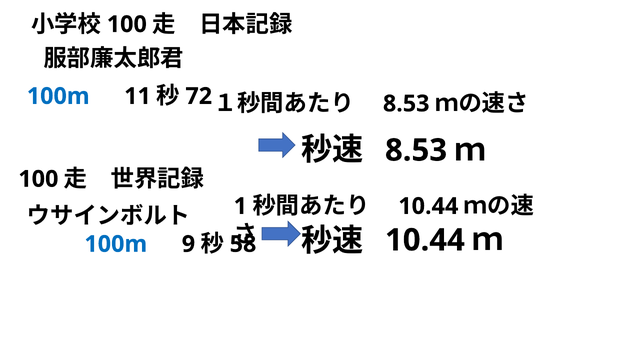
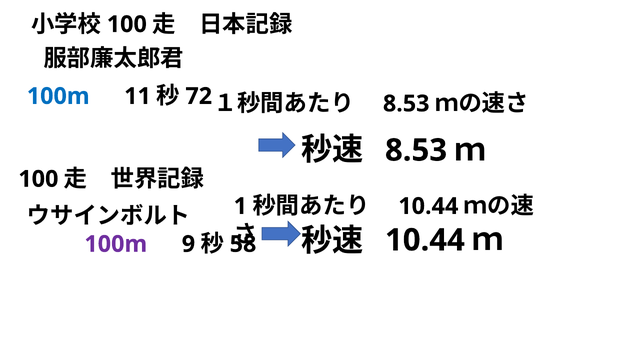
100m colour: blue -> purple (116, 244)
